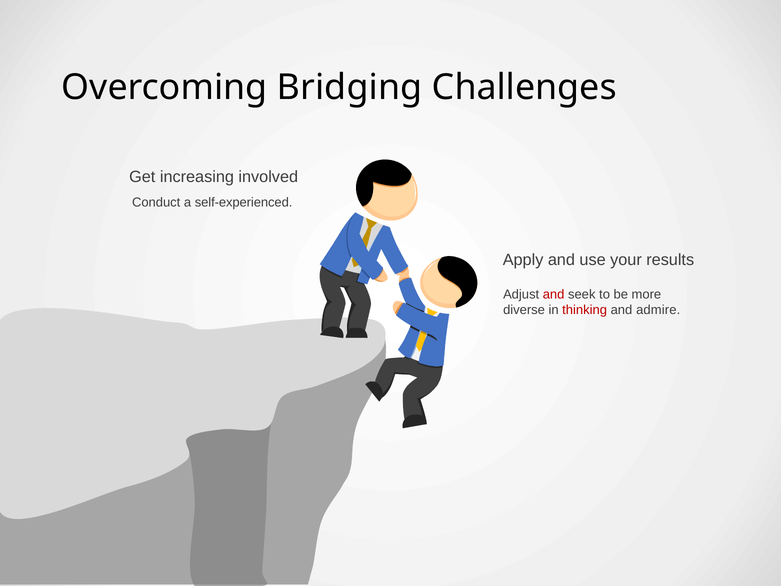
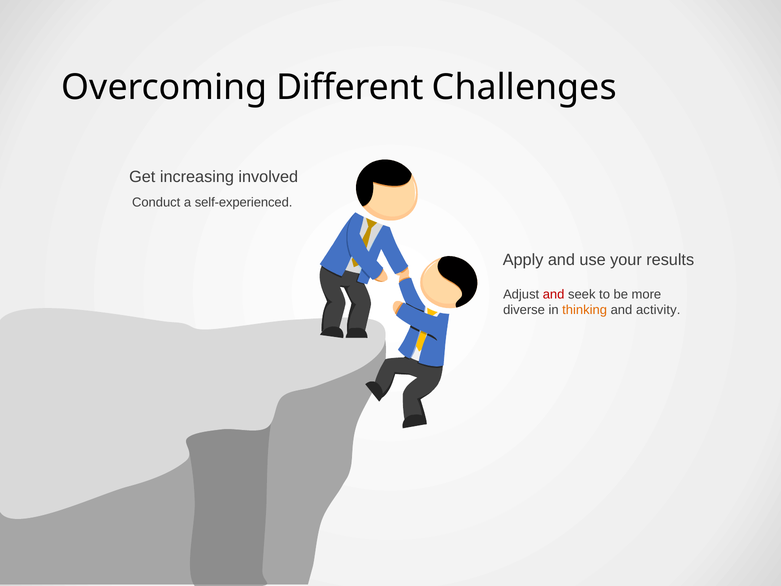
Bridging: Bridging -> Different (350, 88)
thinking colour: red -> orange (585, 310)
admire: admire -> activity (658, 310)
